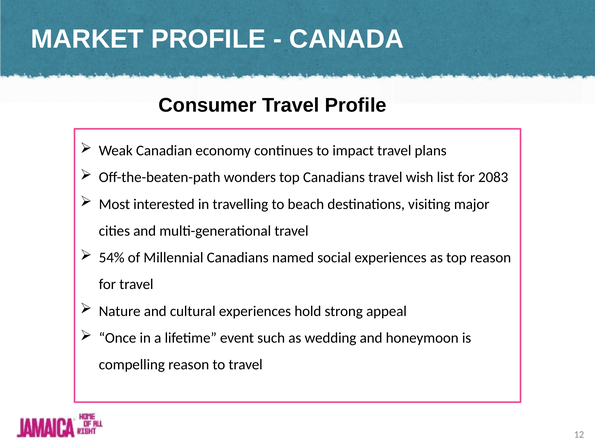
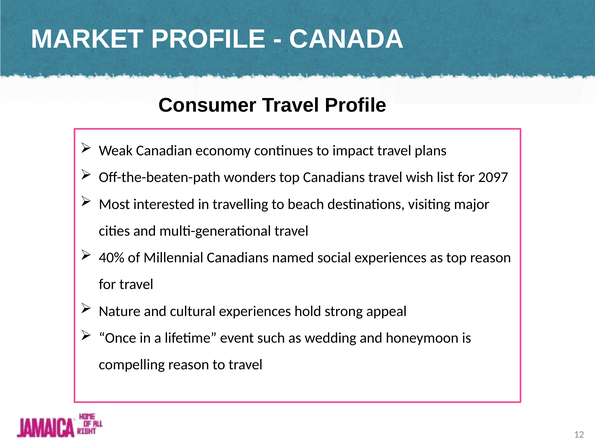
2083: 2083 -> 2097 (493, 177)
54%: 54% -> 40% (112, 258)
